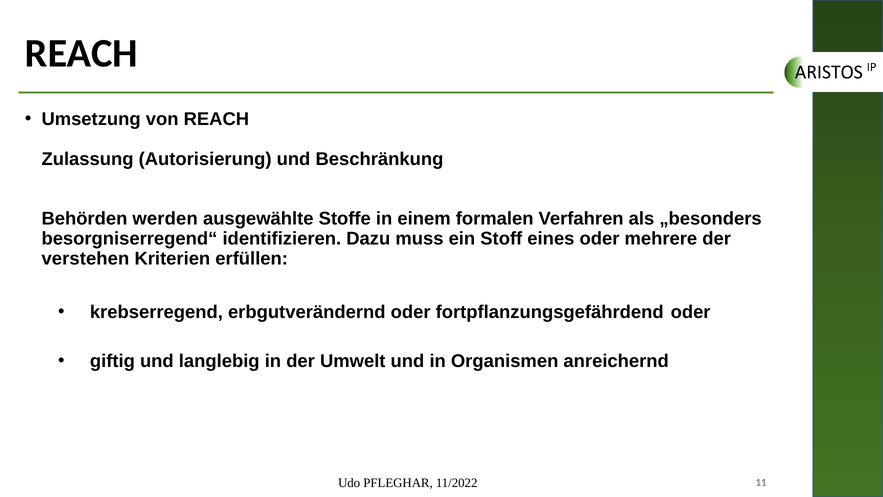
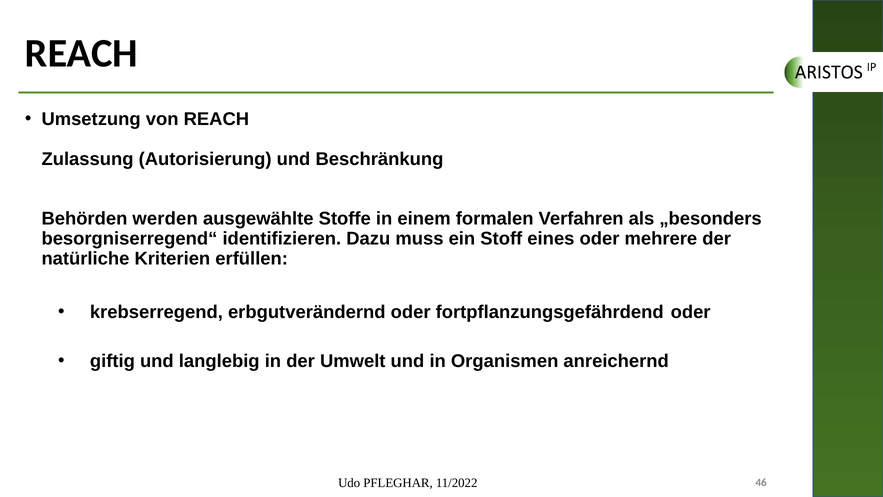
verstehen: verstehen -> natürliche (85, 258)
11: 11 -> 46 (761, 483)
